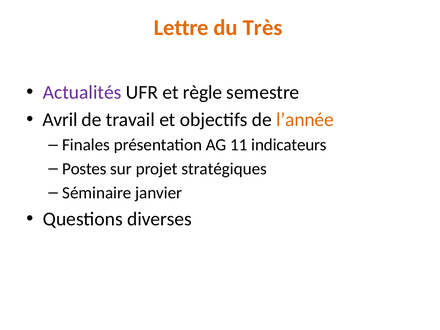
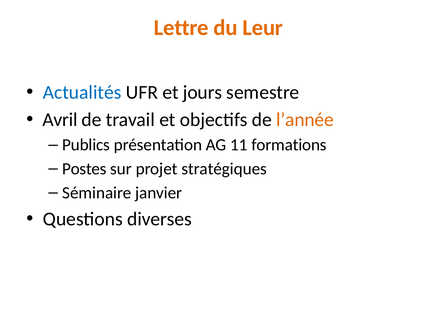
Très: Très -> Leur (263, 28)
Actualités colour: purple -> blue (82, 92)
règle: règle -> jours (203, 92)
Finales: Finales -> Publics (86, 145)
indicateurs: indicateurs -> formations (289, 145)
